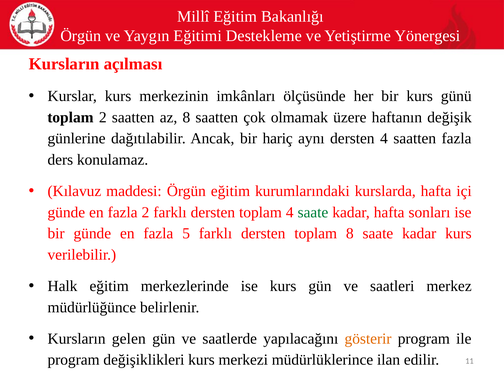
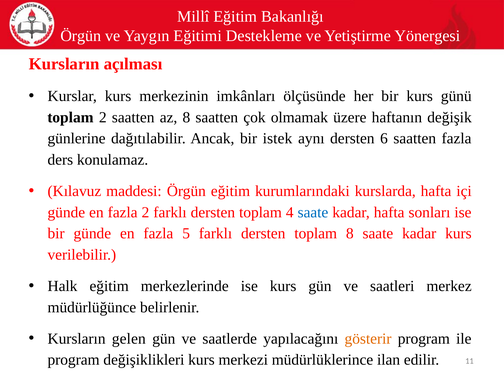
hariç: hariç -> istek (278, 139)
dersten 4: 4 -> 6 (384, 139)
saate colour: green -> blue (313, 212)
